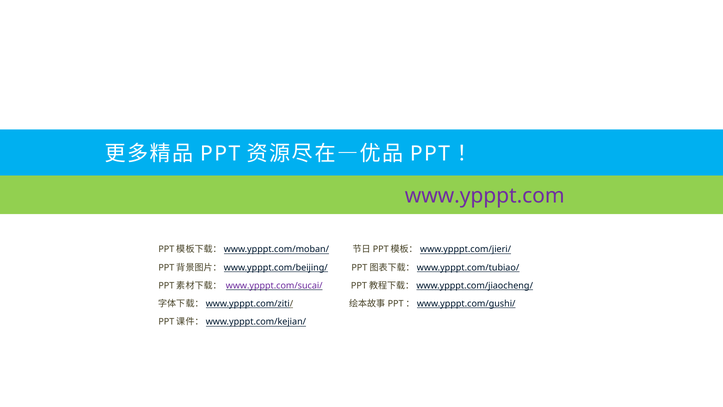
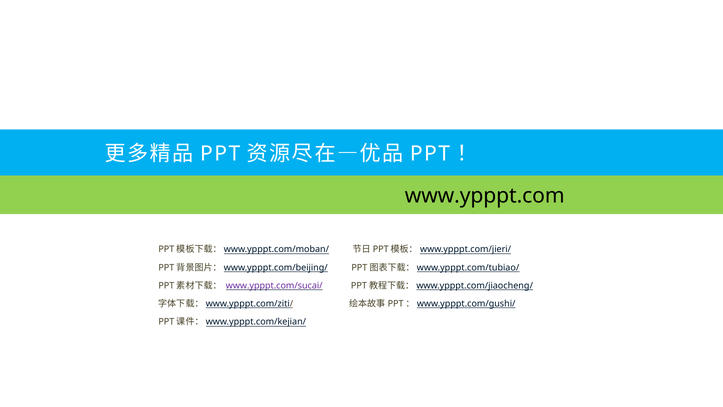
www.ypppt.com colour: purple -> black (485, 196)
